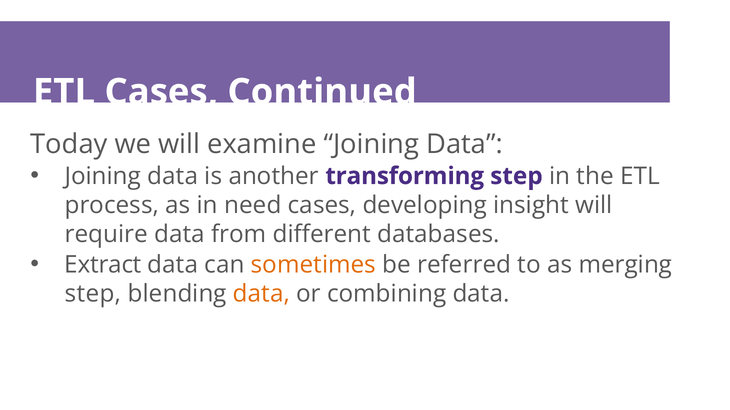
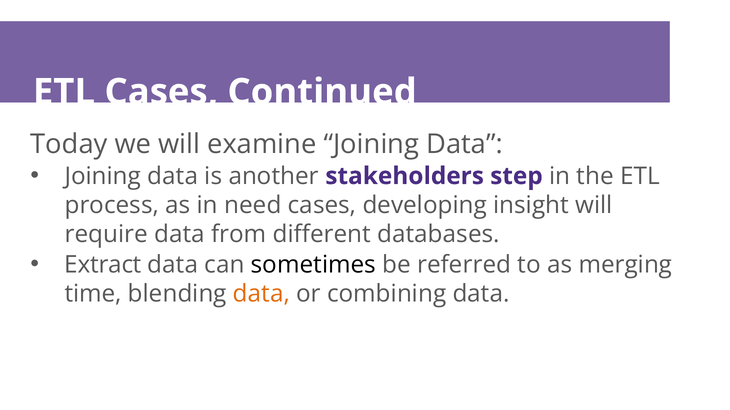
transforming: transforming -> stakeholders (405, 176)
sometimes colour: orange -> black (313, 265)
step: step -> time (93, 294)
